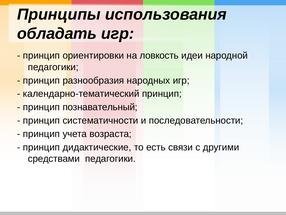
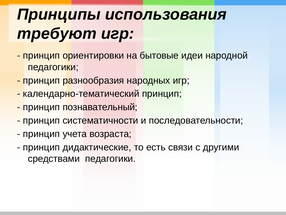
обладать: обладать -> требуют (57, 34)
ловкость: ловкость -> бытовые (159, 55)
